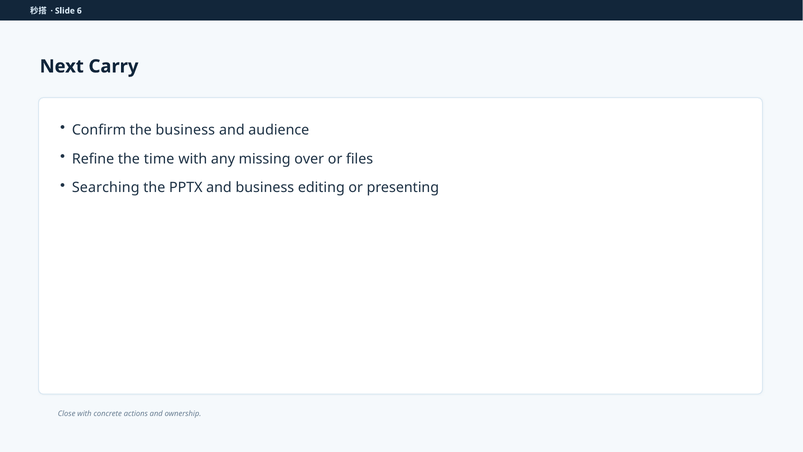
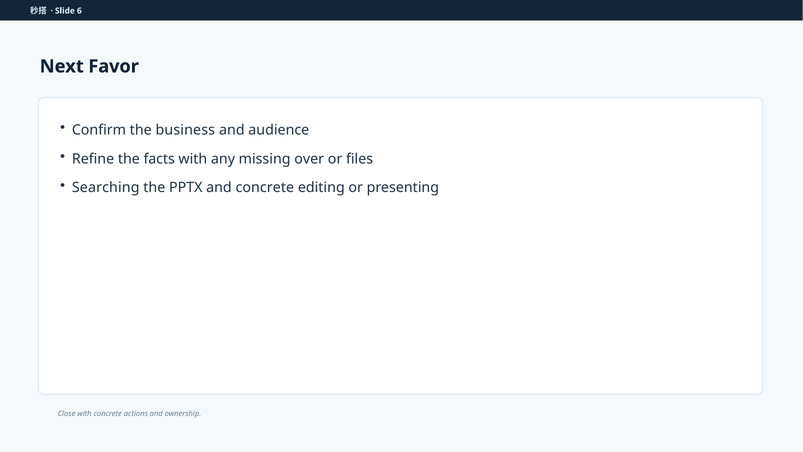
Carry: Carry -> Favor (114, 66)
time: time -> facts (159, 159)
and business: business -> concrete (265, 188)
